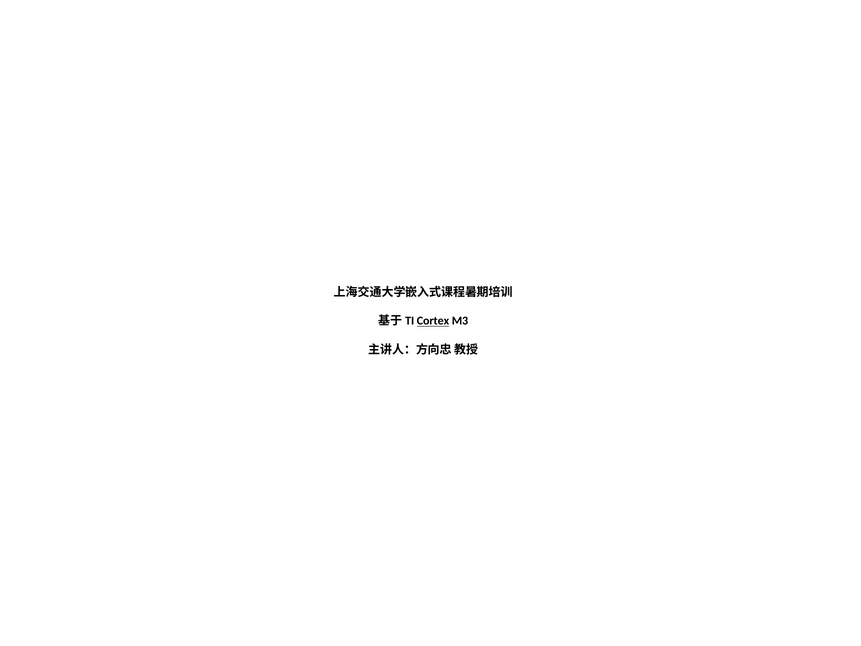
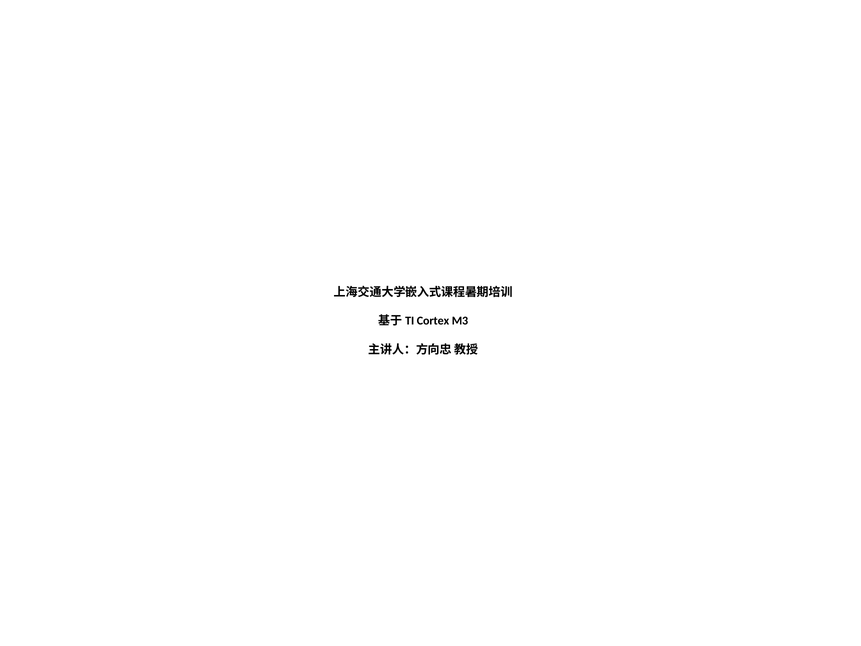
Cortex underline: present -> none (433, 321)
